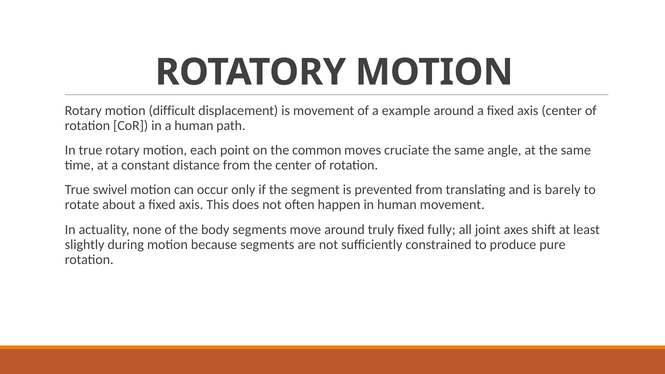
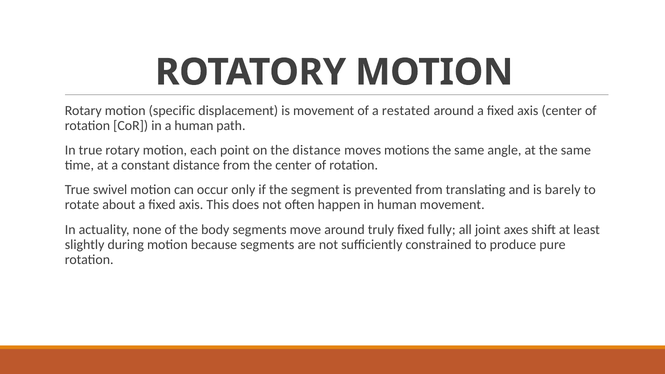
difficult: difficult -> specific (172, 111)
example: example -> restated (406, 111)
the common: common -> distance (317, 150)
cruciate: cruciate -> motions (407, 150)
